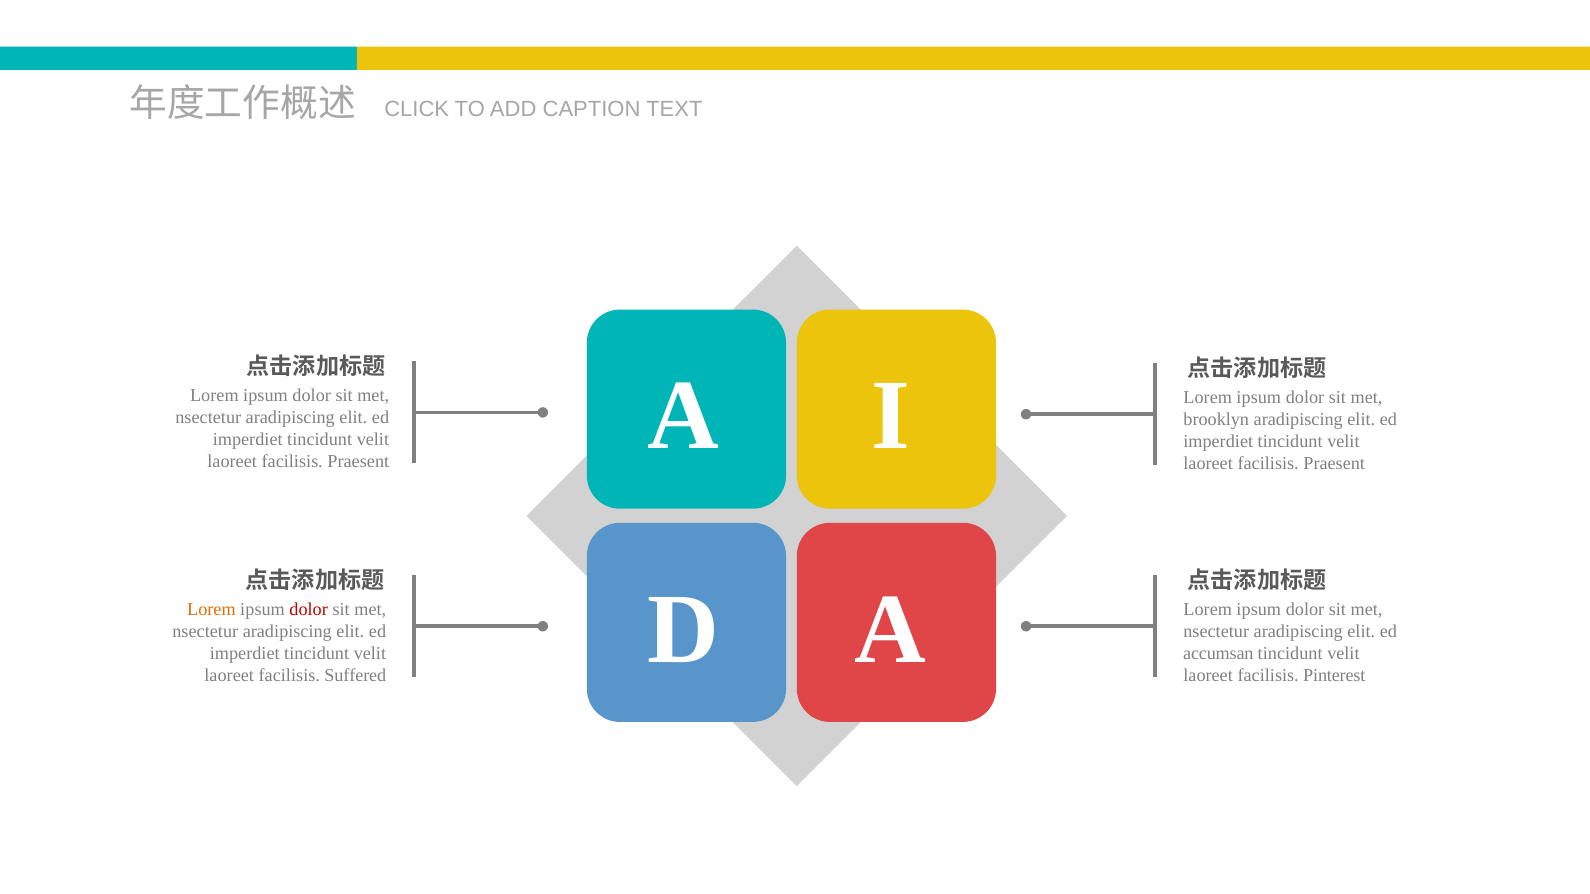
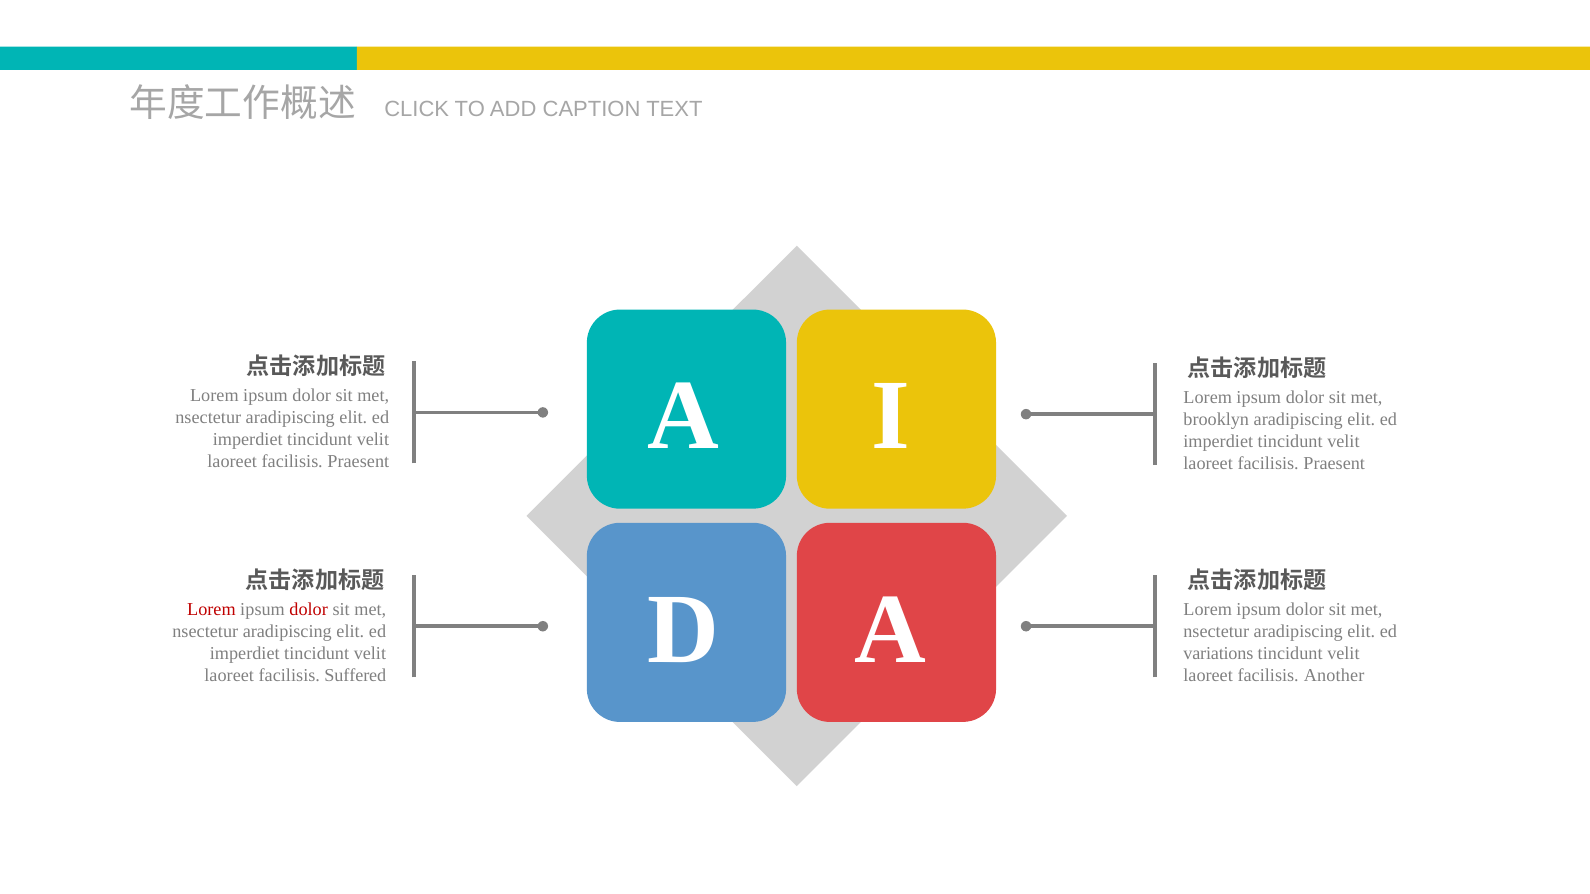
Lorem colour: orange -> red (211, 610)
accumsan: accumsan -> variations (1218, 654)
Pinterest: Pinterest -> Another (1334, 675)
